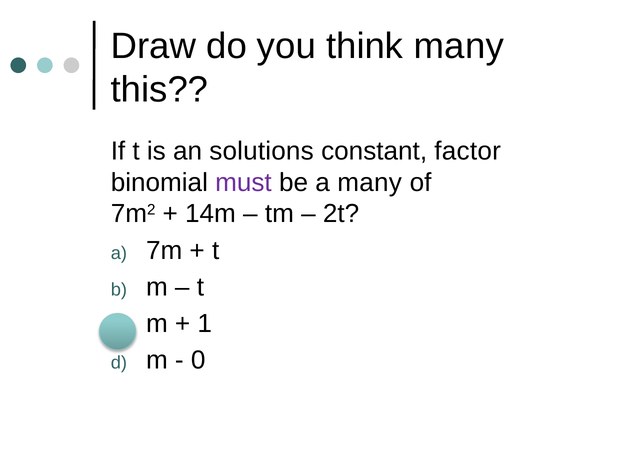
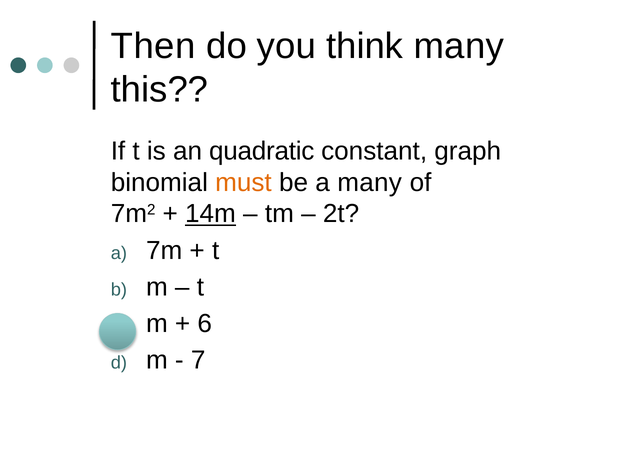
Draw: Draw -> Then (153, 46)
solutions: solutions -> quadratic (262, 151)
factor: factor -> graph (468, 151)
must colour: purple -> orange (243, 183)
14m underline: none -> present (210, 214)
1: 1 -> 6 (205, 324)
0: 0 -> 7 (198, 360)
